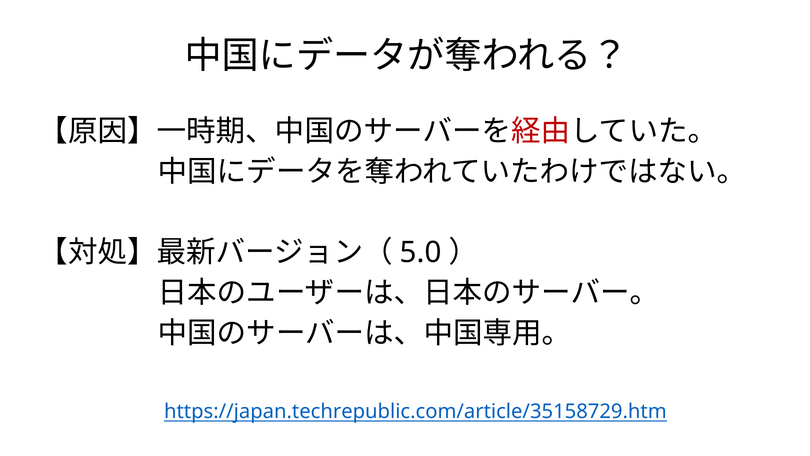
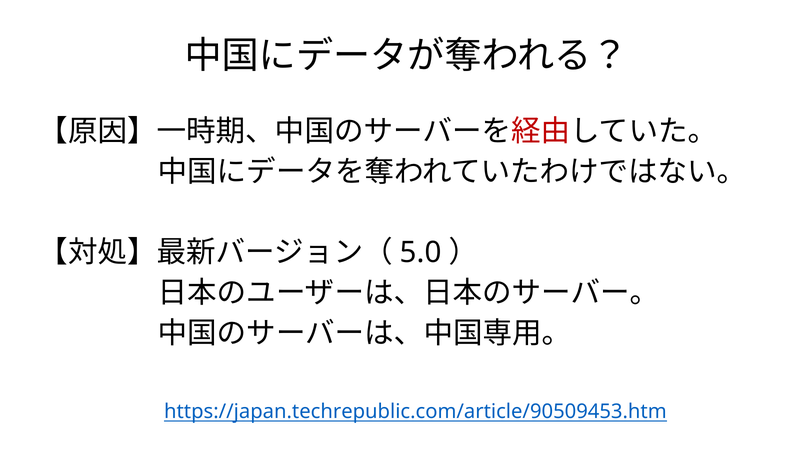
https://japan.techrepublic.com/article/35158729.htm: https://japan.techrepublic.com/article/35158729.htm -> https://japan.techrepublic.com/article/90509453.htm (415, 411)
